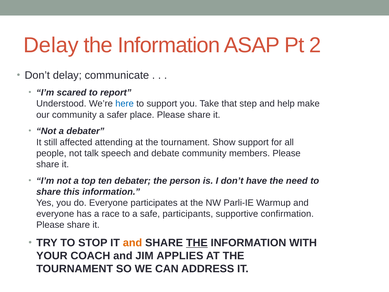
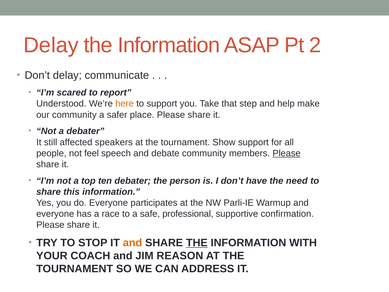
here colour: blue -> orange (125, 104)
attending: attending -> speakers (114, 142)
talk: talk -> feel (92, 153)
Please underline: none -> present (287, 153)
participants: participants -> professional (188, 214)
APPLIES: APPLIES -> REASON (180, 256)
